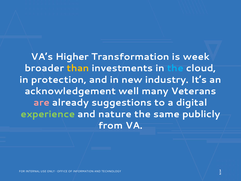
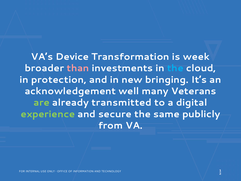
Higher: Higher -> Device (72, 57)
than colour: yellow -> pink (78, 68)
industry: industry -> bringing (167, 80)
are colour: pink -> light green (42, 102)
suggestions: suggestions -> transmitted (122, 102)
nature: nature -> secure (115, 114)
